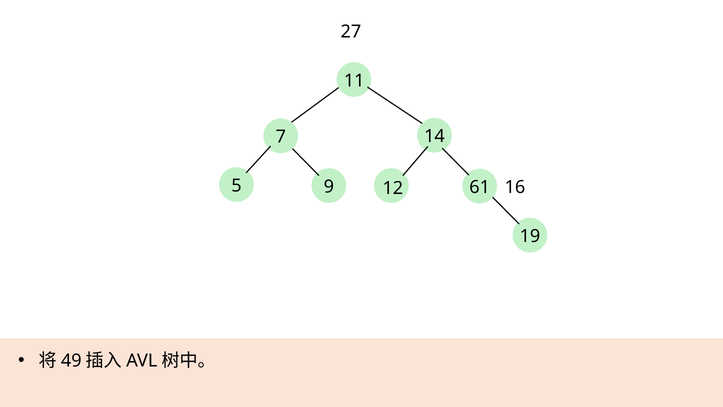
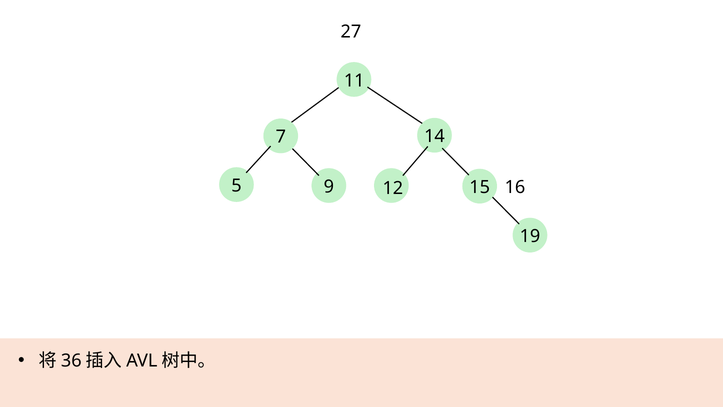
61: 61 -> 15 (480, 187)
49: 49 -> 36 (71, 361)
